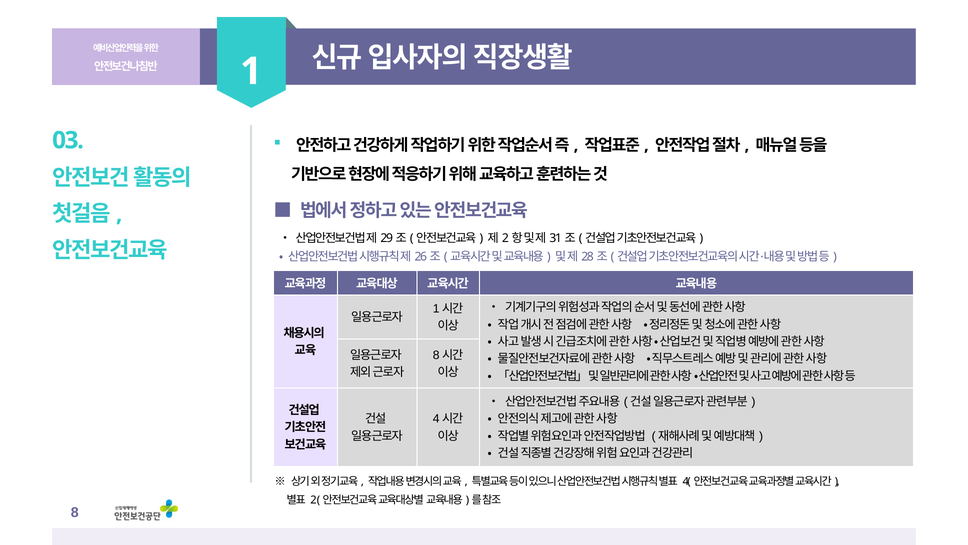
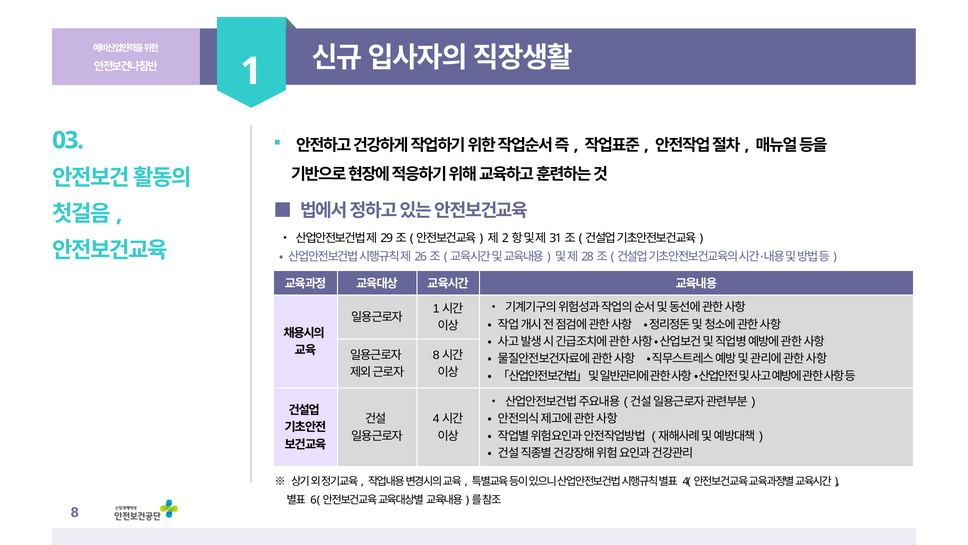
2: 2 -> 6 (313, 501)
